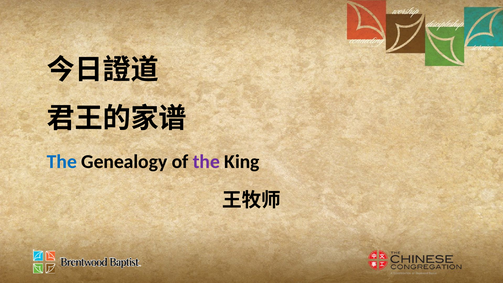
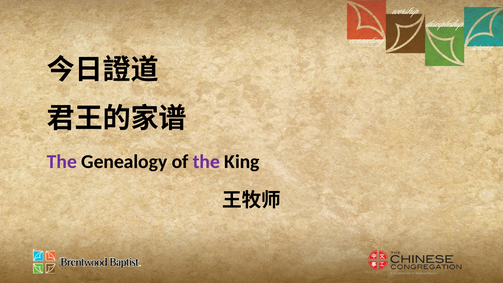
The colour: blue -> purple (62, 162)
